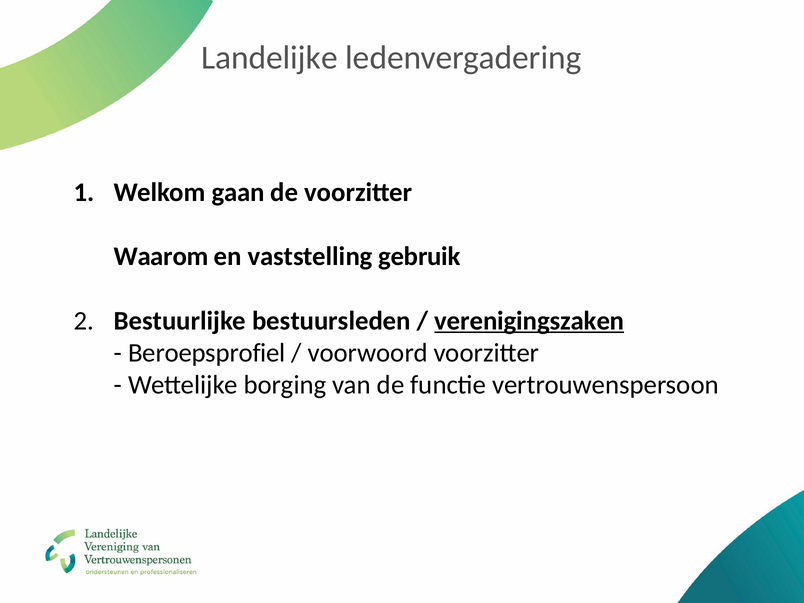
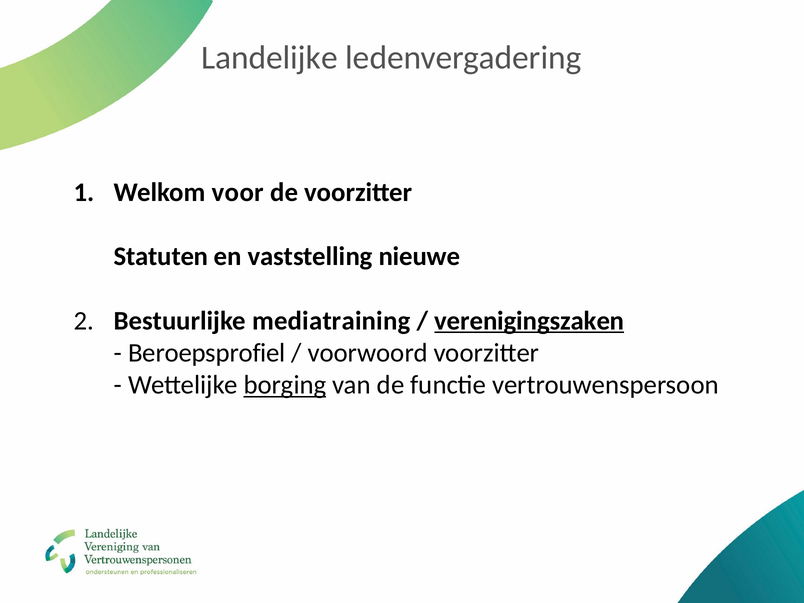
gaan: gaan -> voor (238, 192)
Waarom: Waarom -> Statuten (161, 256)
gebruik: gebruik -> nieuwe (419, 256)
bestuursleden: bestuursleden -> mediatraining (331, 321)
borging underline: none -> present (285, 385)
